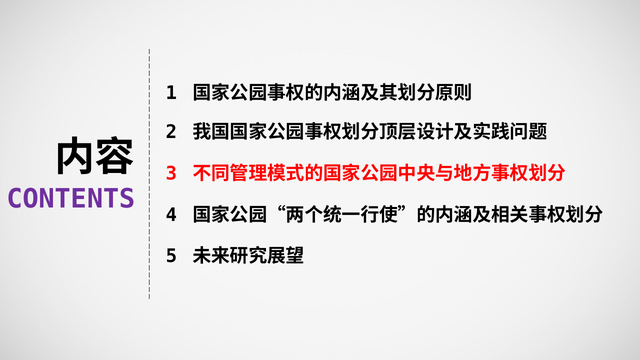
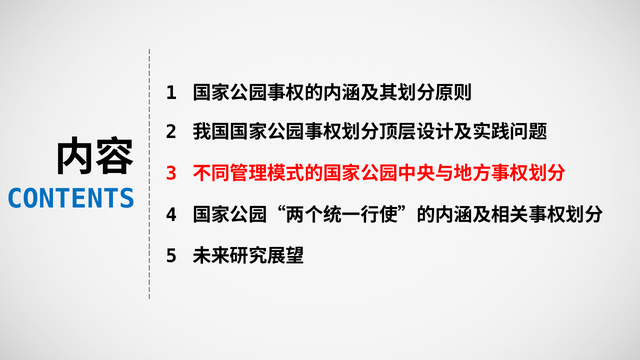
CONTENTS colour: purple -> blue (71, 199)
